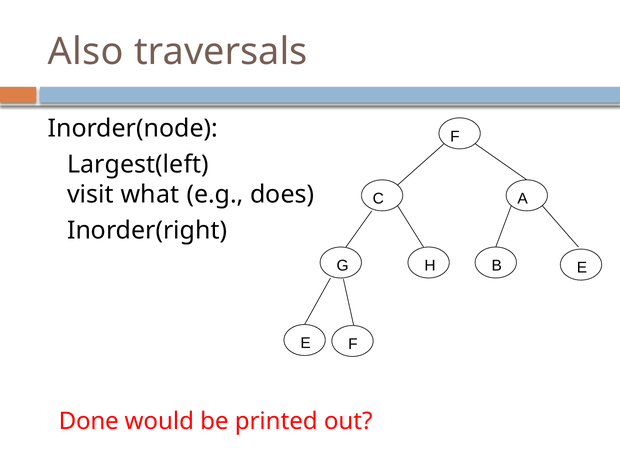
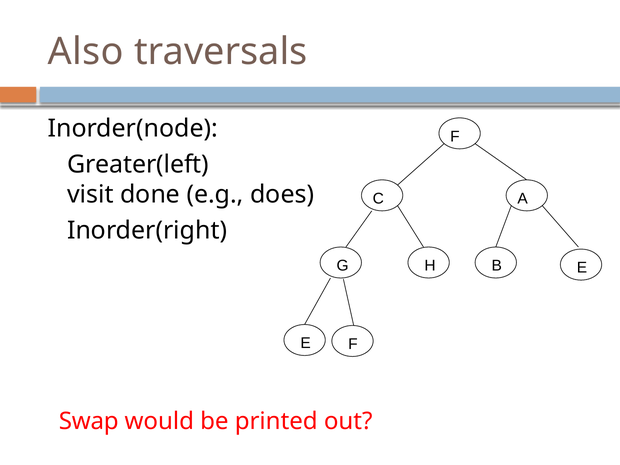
Largest(left: Largest(left -> Greater(left (138, 164)
what: what -> done (150, 194)
Done: Done -> Swap (89, 421)
